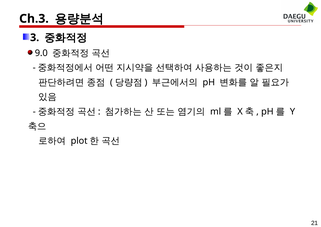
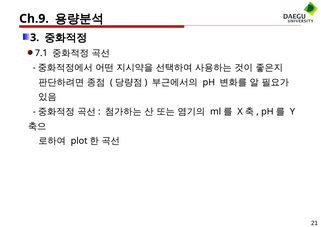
Ch.3: Ch.3 -> Ch.9 (34, 19)
9.0: 9.0 -> 7.1 (41, 53)
